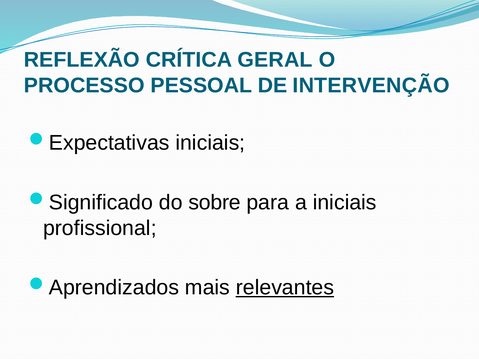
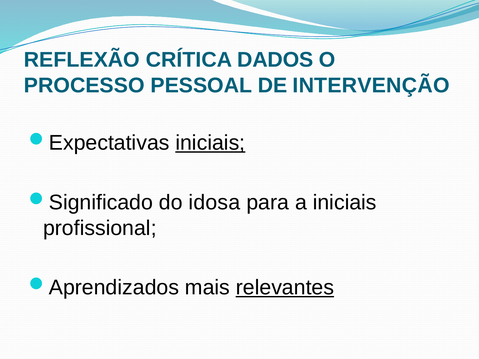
GERAL: GERAL -> DADOS (275, 60)
iniciais underline: none -> present (210, 143)
sobre: sobre -> idosa (214, 203)
